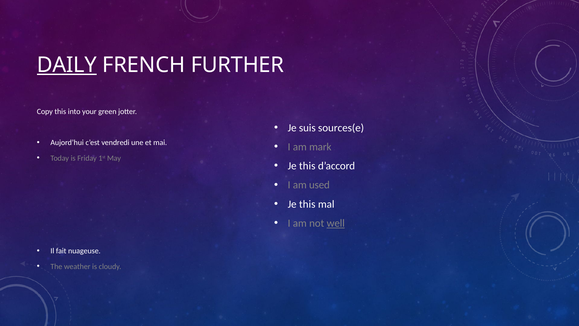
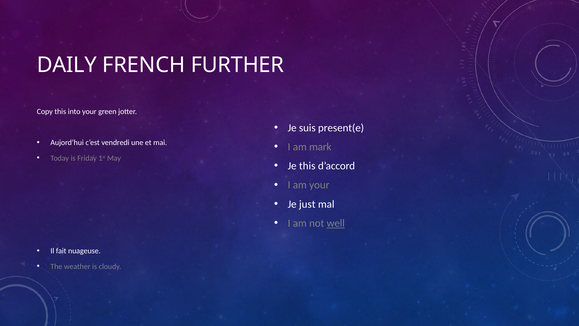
DAILY underline: present -> none (67, 65)
sources(e: sources(e -> present(e (341, 128)
am used: used -> your (319, 185)
this: this -> just (307, 204)
